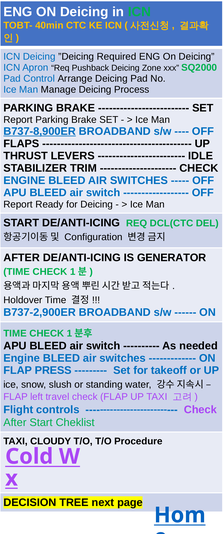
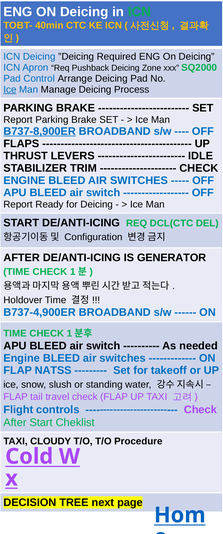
Ice underline: none -> present (10, 89)
B737-2,900ER: B737-2,900ER -> B737-4,900ER (40, 312)
PRESS: PRESS -> NATSS (53, 370)
left: left -> tail (37, 396)
